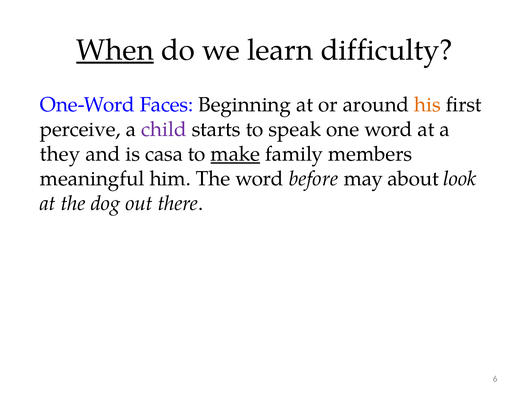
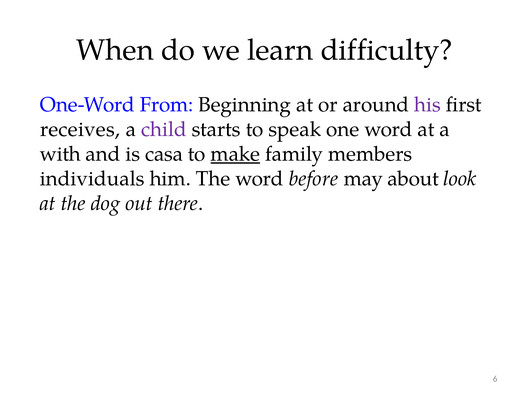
When underline: present -> none (115, 50)
Faces: Faces -> From (167, 105)
his colour: orange -> purple (428, 105)
perceive: perceive -> receives (80, 129)
they: they -> with (60, 154)
meaningful: meaningful -> individuals (92, 179)
